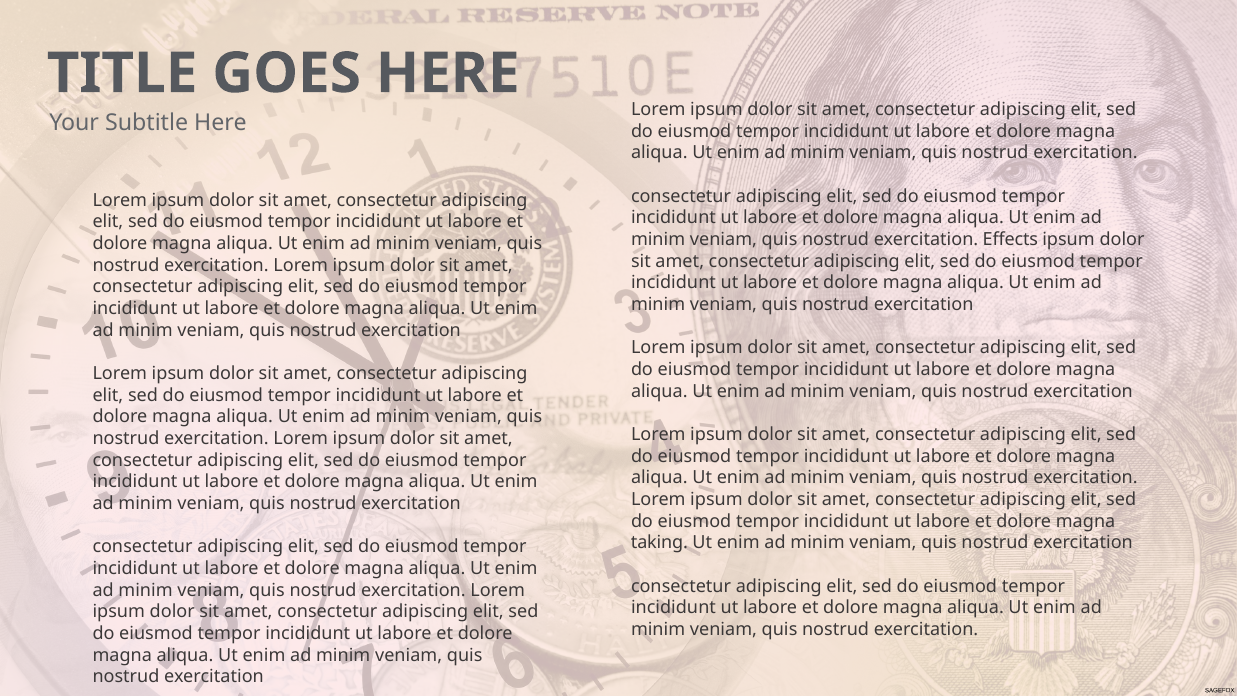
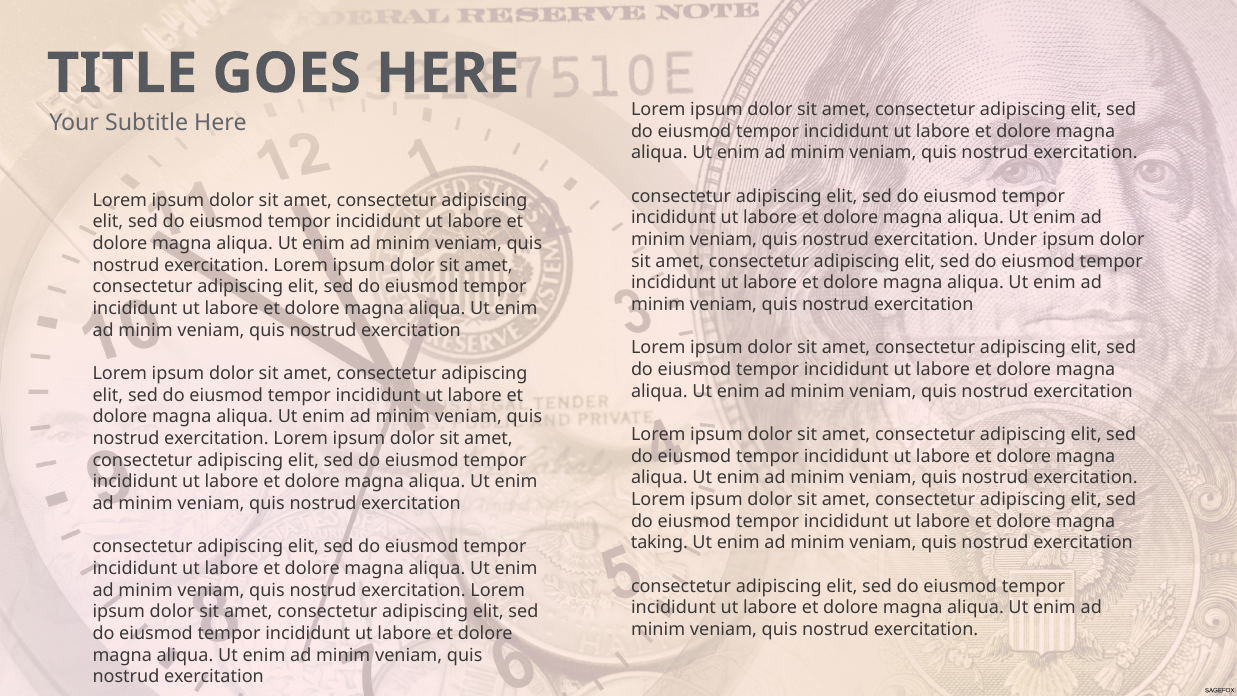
Effects: Effects -> Under (1010, 239)
